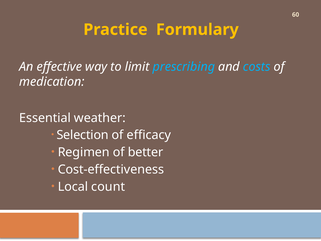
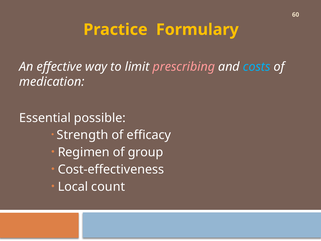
prescribing colour: light blue -> pink (184, 67)
weather: weather -> possible (100, 118)
Selection: Selection -> Strength (82, 135)
better: better -> group (146, 152)
